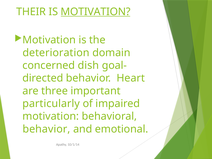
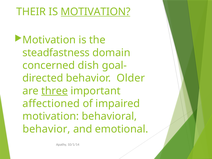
deterioration: deterioration -> steadfastness (56, 53)
Heart: Heart -> Older (131, 78)
three underline: none -> present (55, 91)
particularly: particularly -> affectioned (51, 104)
